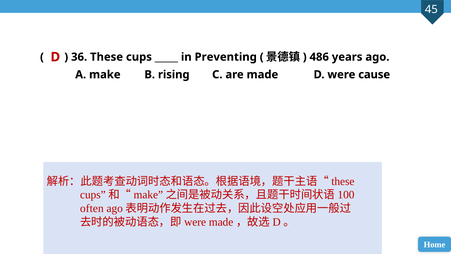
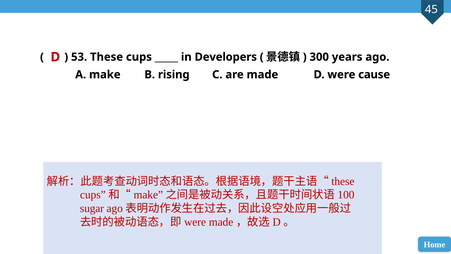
36: 36 -> 53 (79, 57)
Preventing: Preventing -> Developers (226, 57)
486: 486 -> 300 (319, 57)
often: often -> sugar (92, 208)
